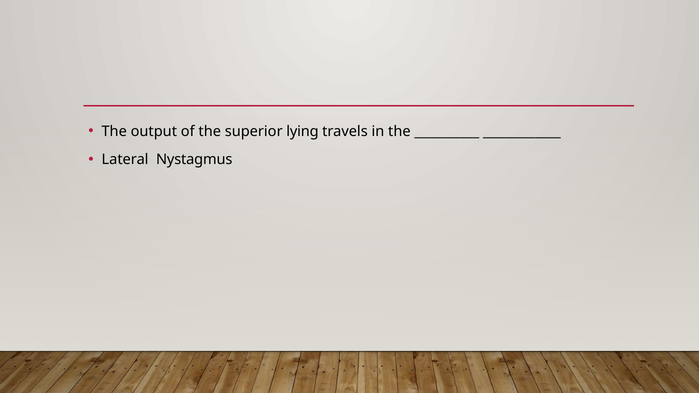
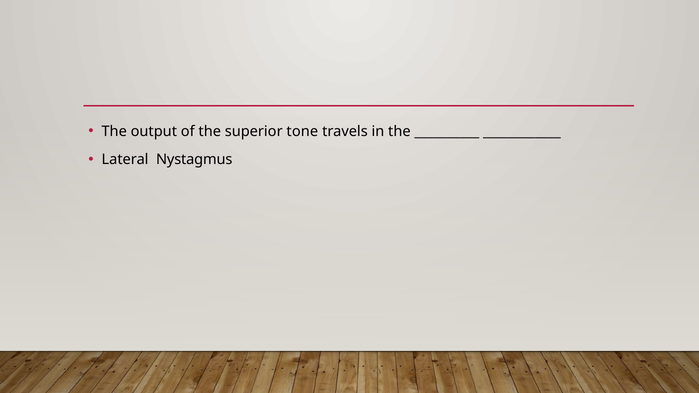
lying: lying -> tone (302, 131)
